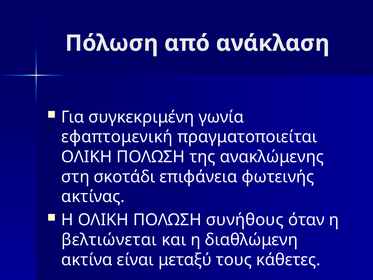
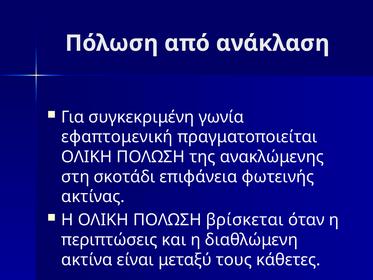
συνήθους: συνήθους -> βρίσκεται (245, 220)
βελτιώνεται: βελτιώνεται -> περιπτώσεις (109, 240)
